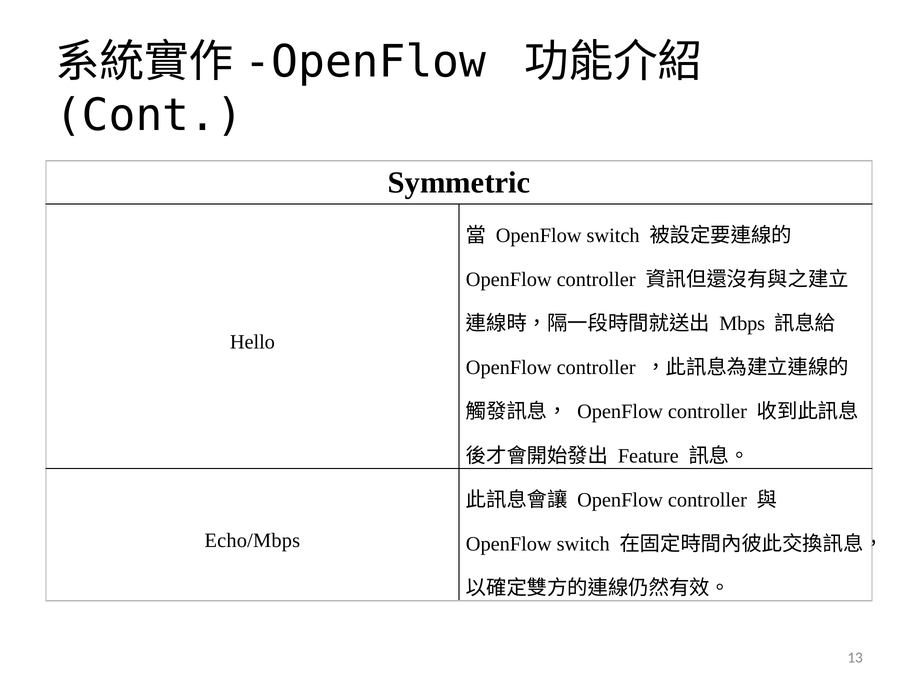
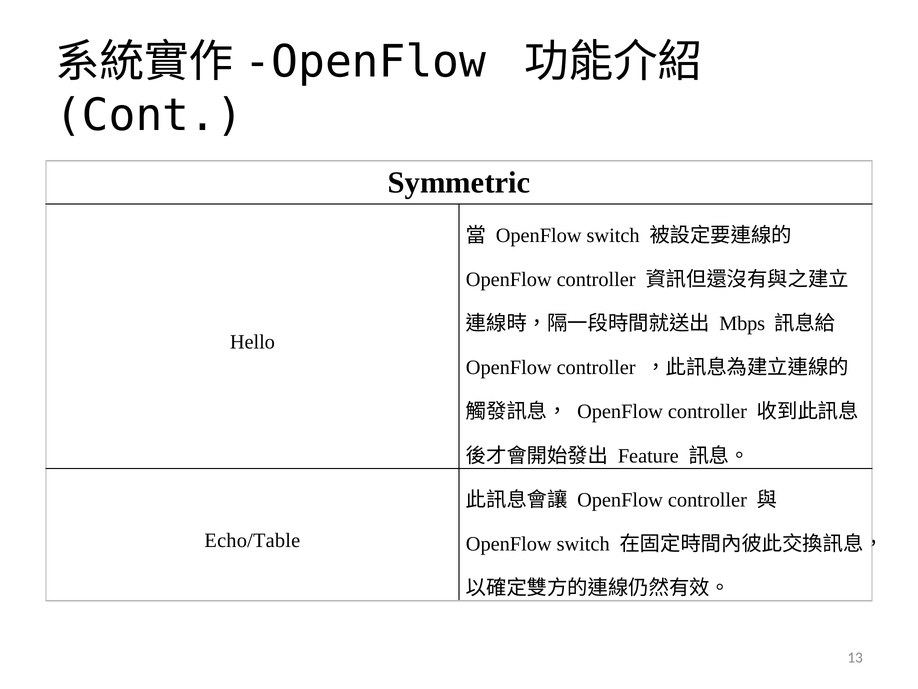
Echo/Mbps: Echo/Mbps -> Echo/Table (252, 540)
